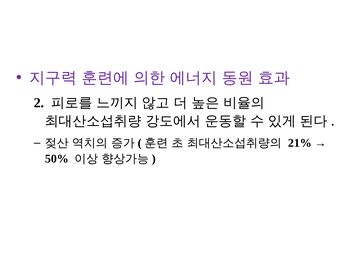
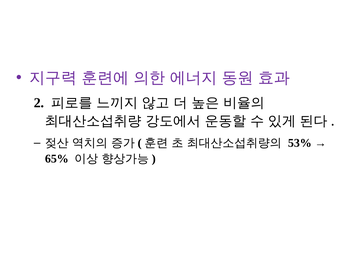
21%: 21% -> 53% (300, 143)
50%: 50% -> 65% (57, 159)
